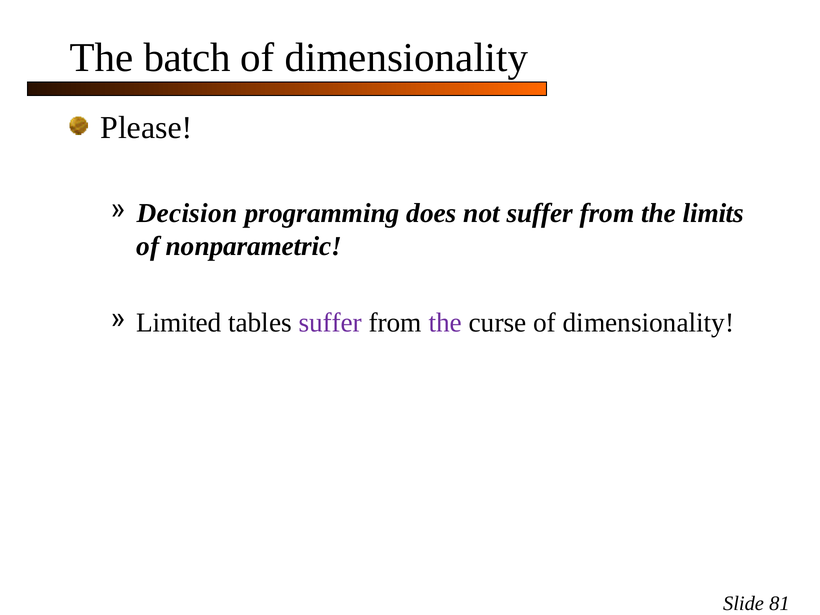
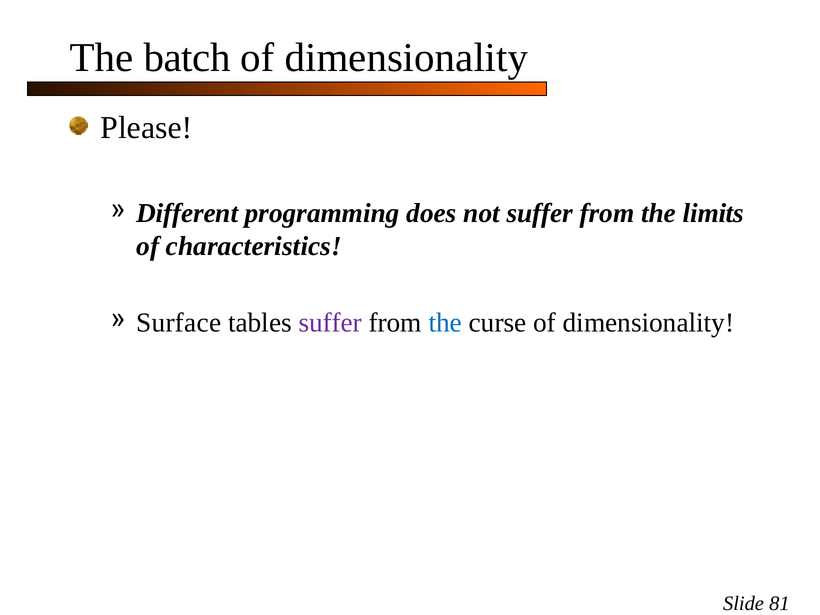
Decision: Decision -> Different (187, 213)
nonparametric: nonparametric -> characteristics (254, 246)
Limited: Limited -> Surface (179, 323)
the colour: purple -> blue (445, 323)
